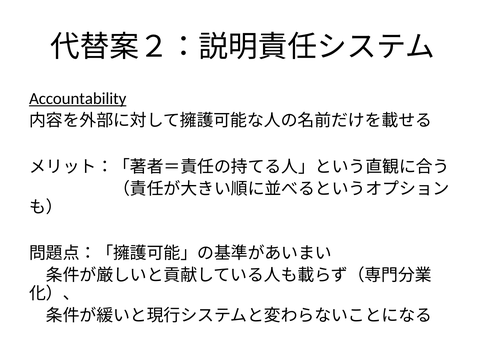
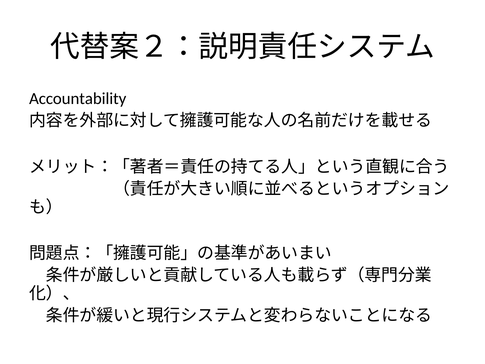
Accountability underline: present -> none (78, 99)
